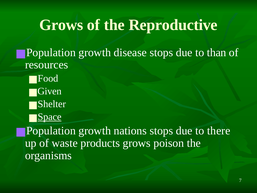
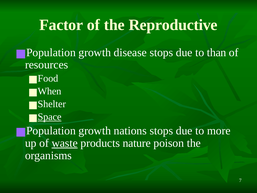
Grows: Grows -> Factor (61, 25)
Given: Given -> When (49, 91)
there: there -> more (219, 131)
waste underline: none -> present (65, 143)
products grows: grows -> nature (137, 143)
